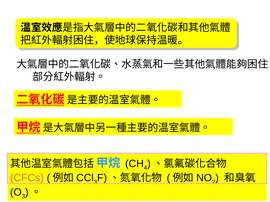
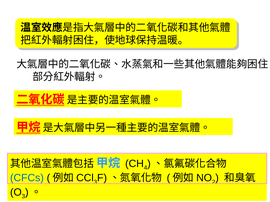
CFCs colour: orange -> blue (27, 178)
